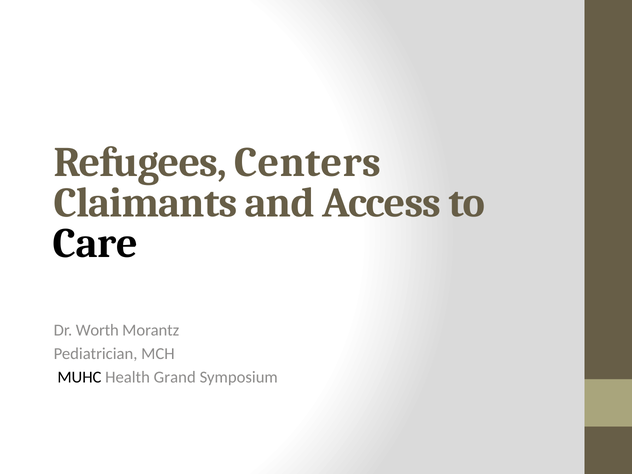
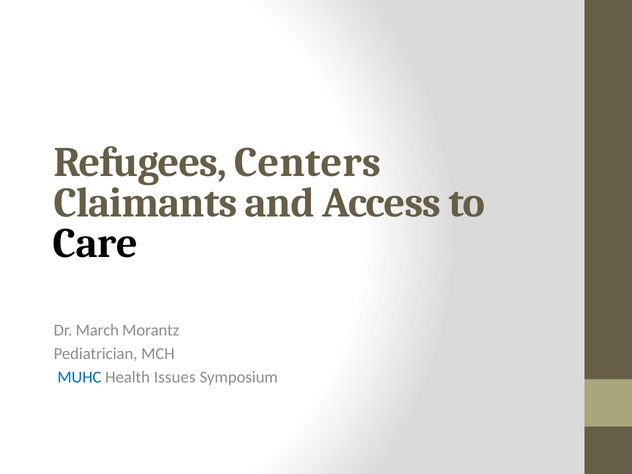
Worth: Worth -> March (97, 330)
MUHC colour: black -> blue (79, 377)
Grand: Grand -> Issues (175, 377)
